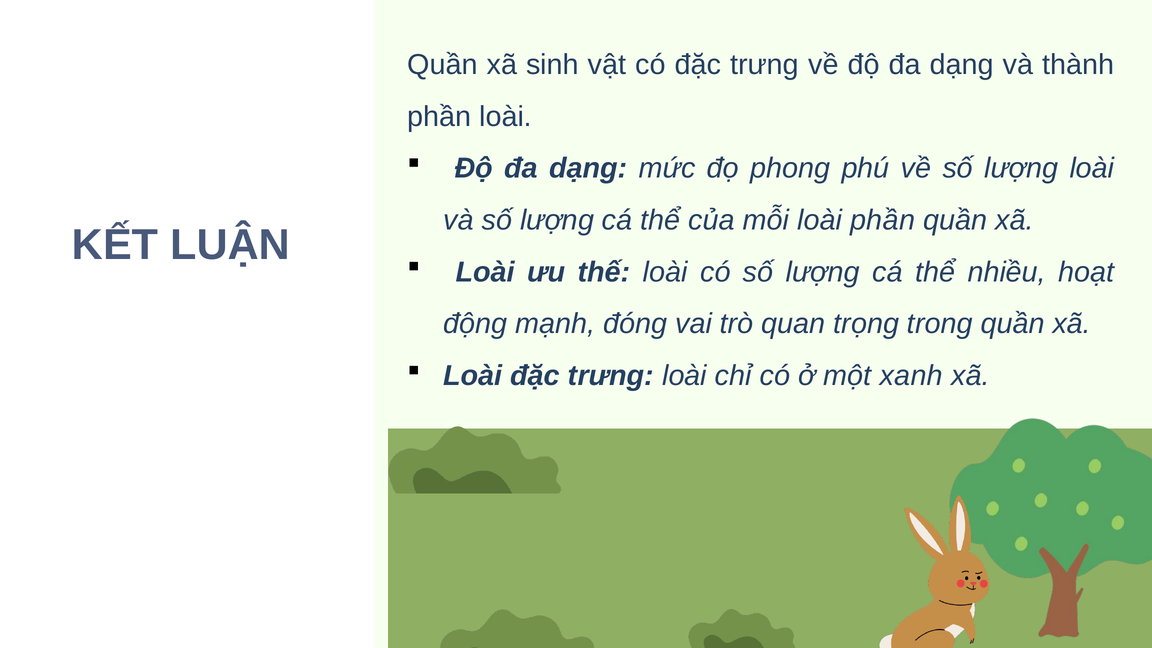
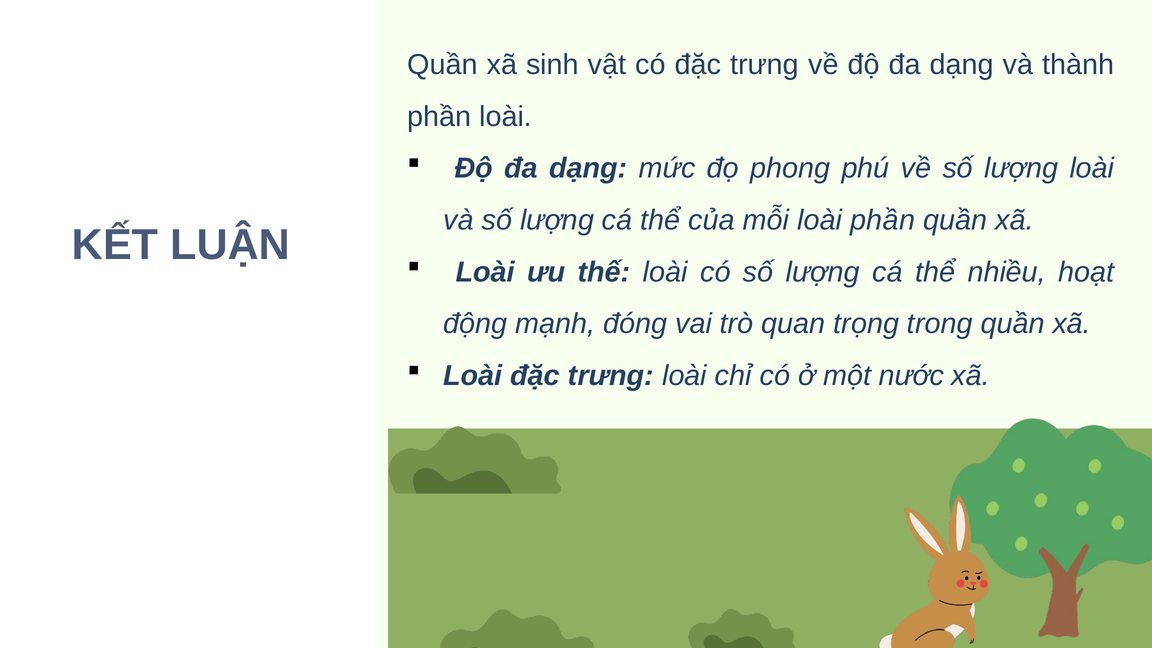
xanh: xanh -> nước (912, 376)
